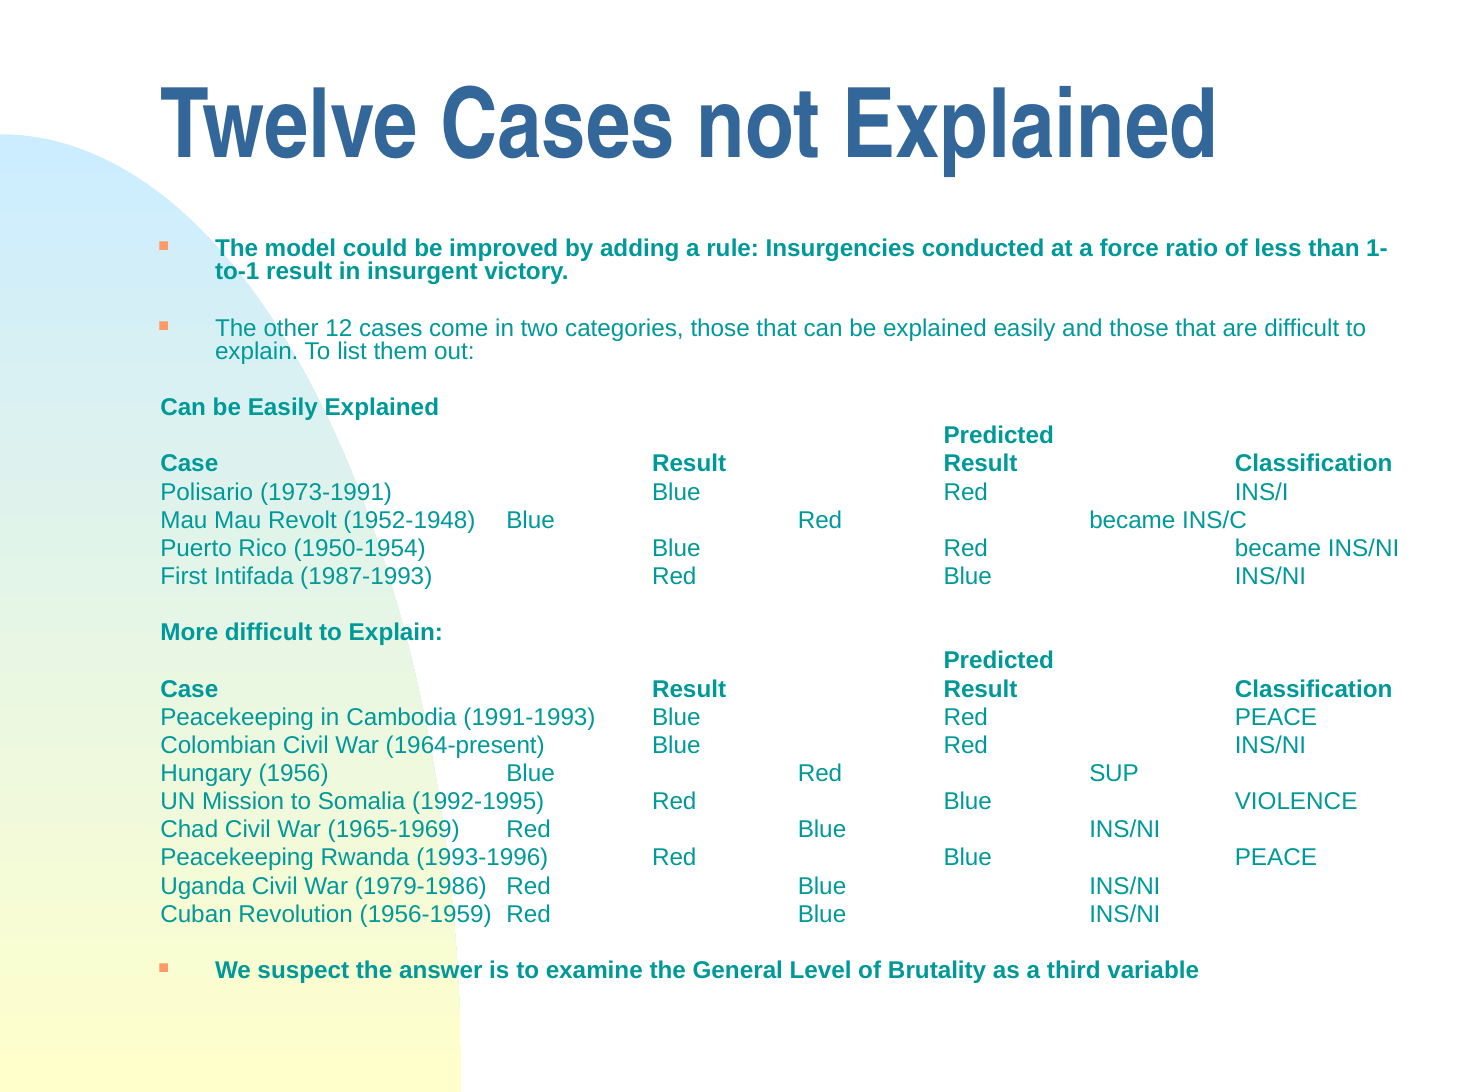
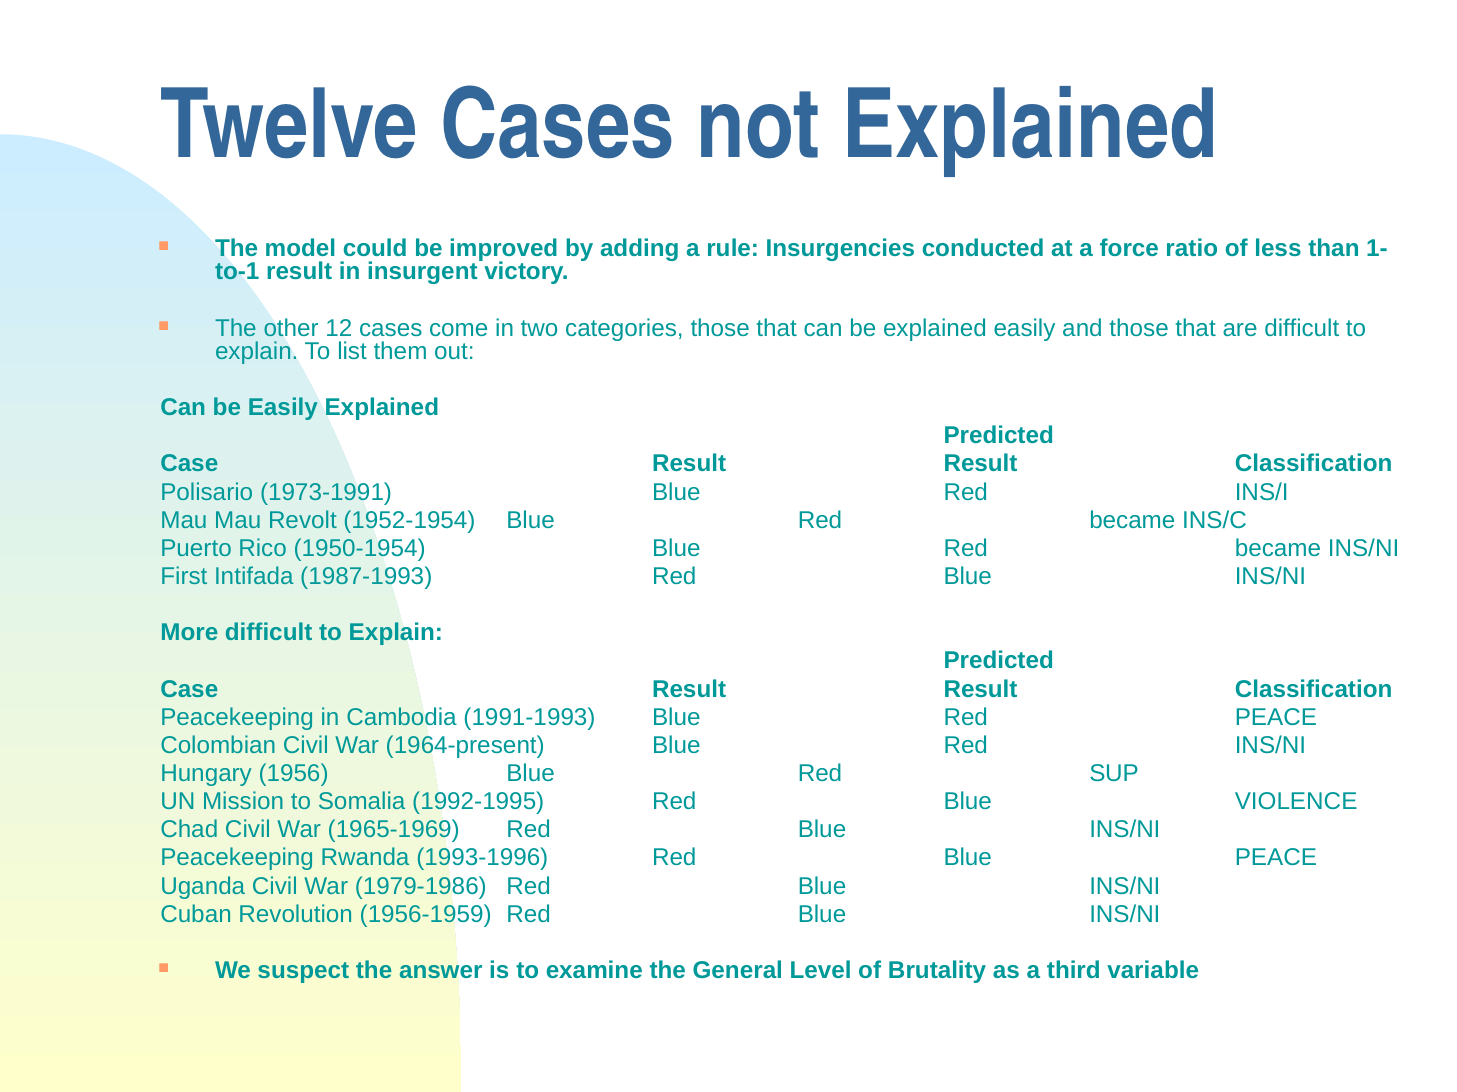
1952-1948: 1952-1948 -> 1952-1954 (409, 521)
